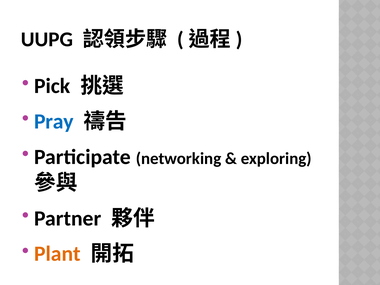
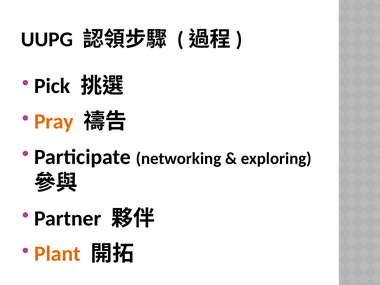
Pray colour: blue -> orange (54, 121)
